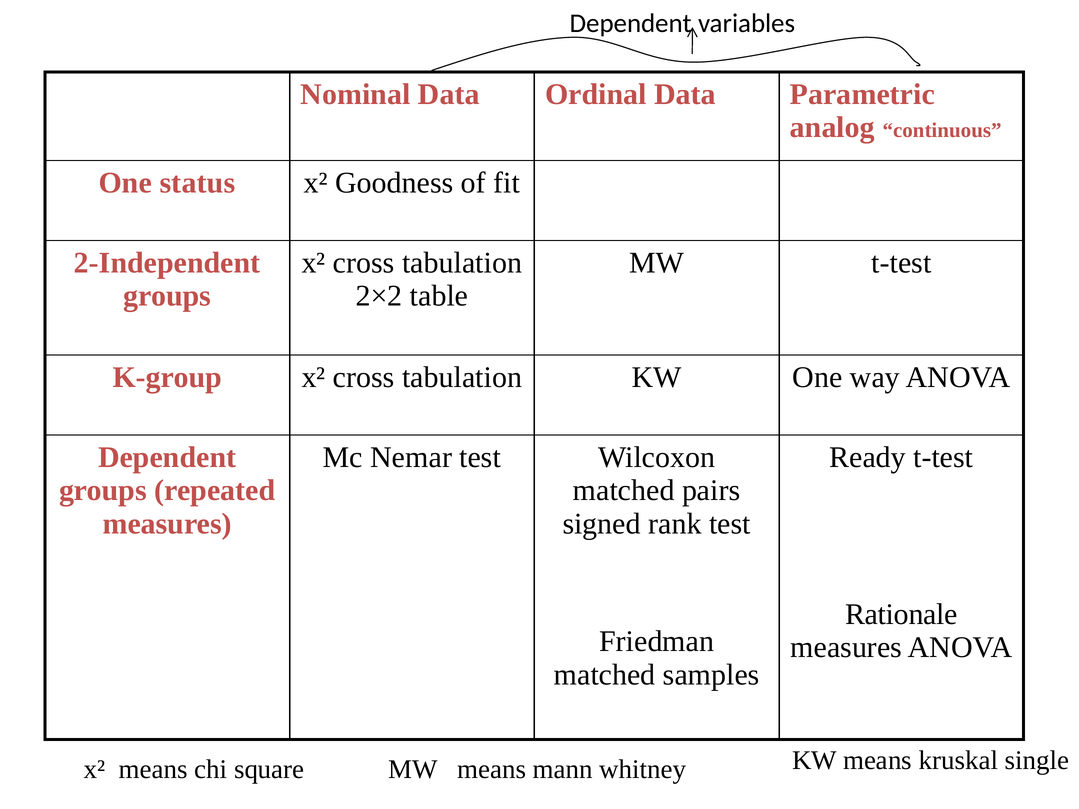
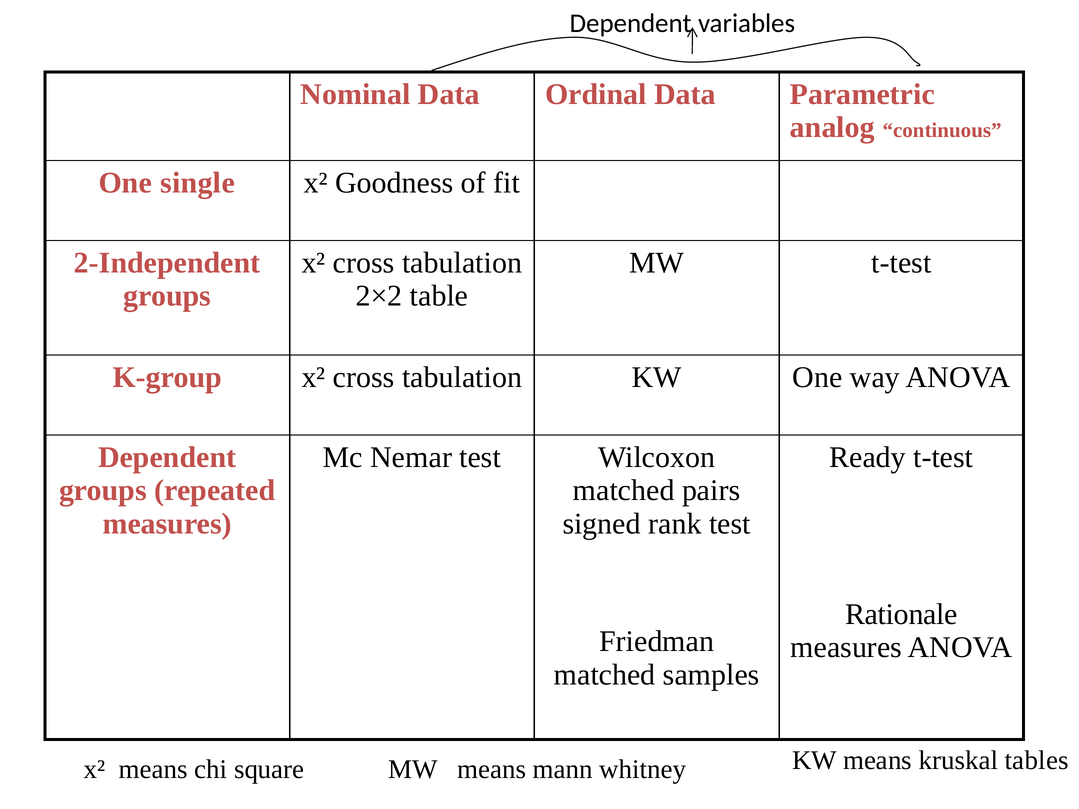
status: status -> single (197, 183)
single: single -> tables (1037, 761)
